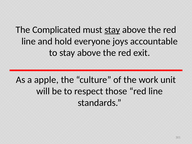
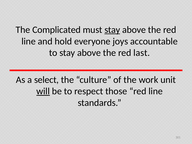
exit: exit -> last (142, 53)
apple: apple -> select (46, 80)
will underline: none -> present (43, 91)
